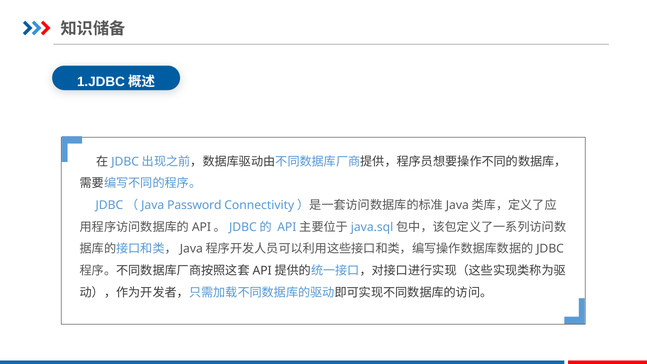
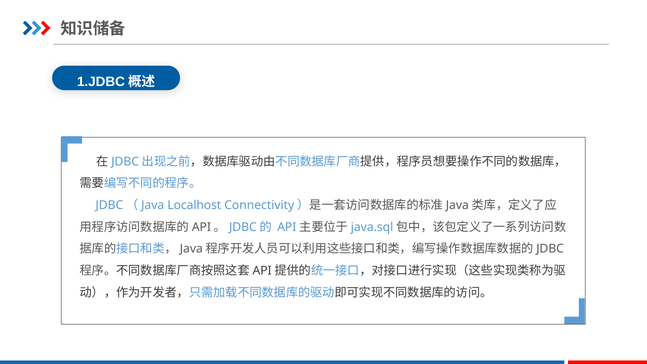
Password: Password -> Localhost (194, 205)
